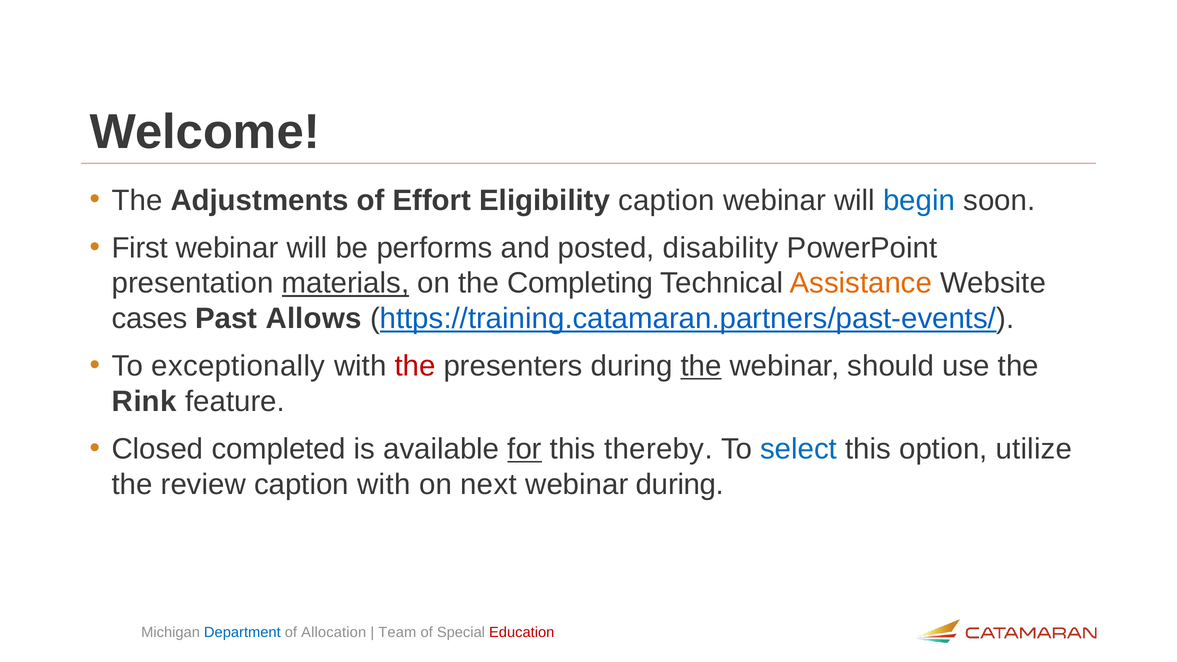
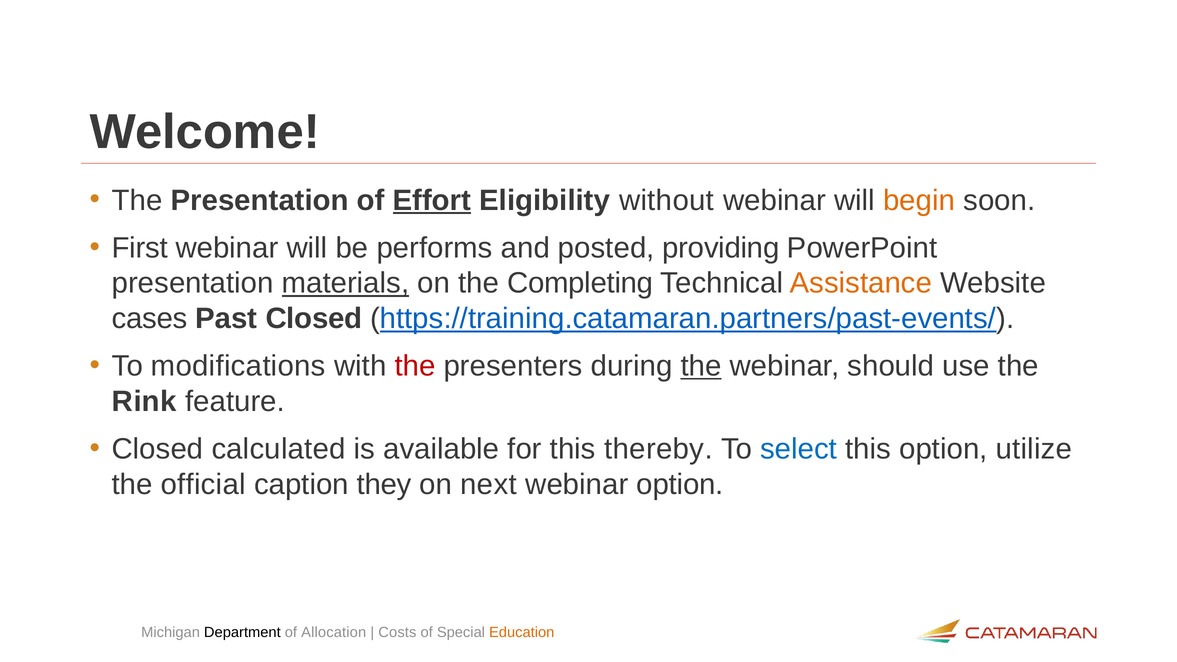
The Adjustments: Adjustments -> Presentation (260, 200)
Effort underline: none -> present (432, 200)
Eligibility caption: caption -> without (667, 200)
begin colour: blue -> orange (919, 200)
disability: disability -> providing (721, 248)
Past Allows: Allows -> Closed (314, 319)
exceptionally: exceptionally -> modifications (238, 366)
completed: completed -> calculated (278, 449)
for underline: present -> none (525, 449)
review: review -> official (203, 484)
caption with: with -> they (384, 484)
webinar during: during -> option (680, 484)
Department colour: blue -> black (242, 632)
Team: Team -> Costs (397, 632)
Education colour: red -> orange (522, 632)
